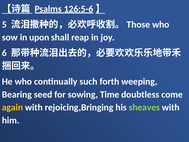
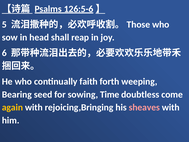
upon: upon -> head (39, 37)
such: such -> faith (89, 81)
sheaves colour: light green -> pink (144, 107)
